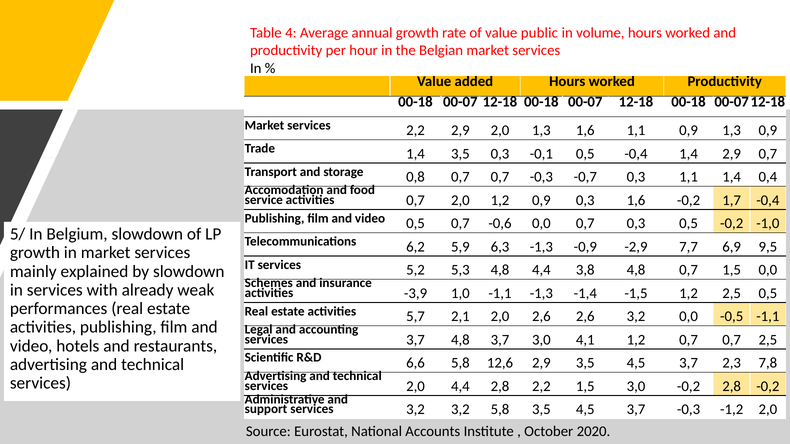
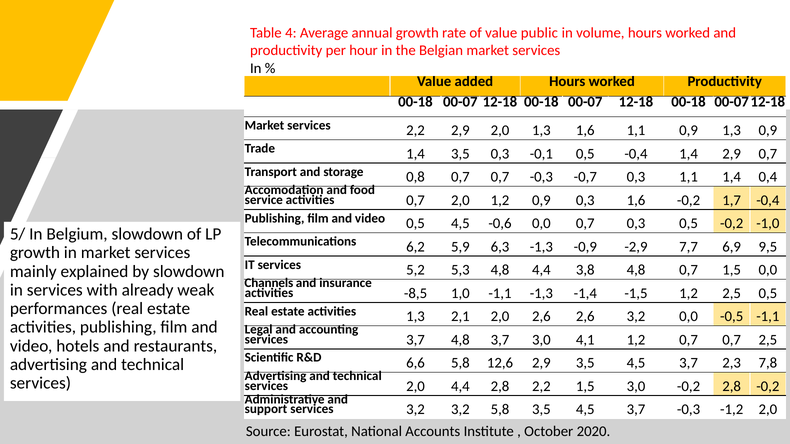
0,5 0,7: 0,7 -> 4,5 (460, 224)
Schemes: Schemes -> Channels (269, 283)
-3,9: -3,9 -> -8,5 (416, 293)
activities 5,7: 5,7 -> 1,3 (416, 317)
